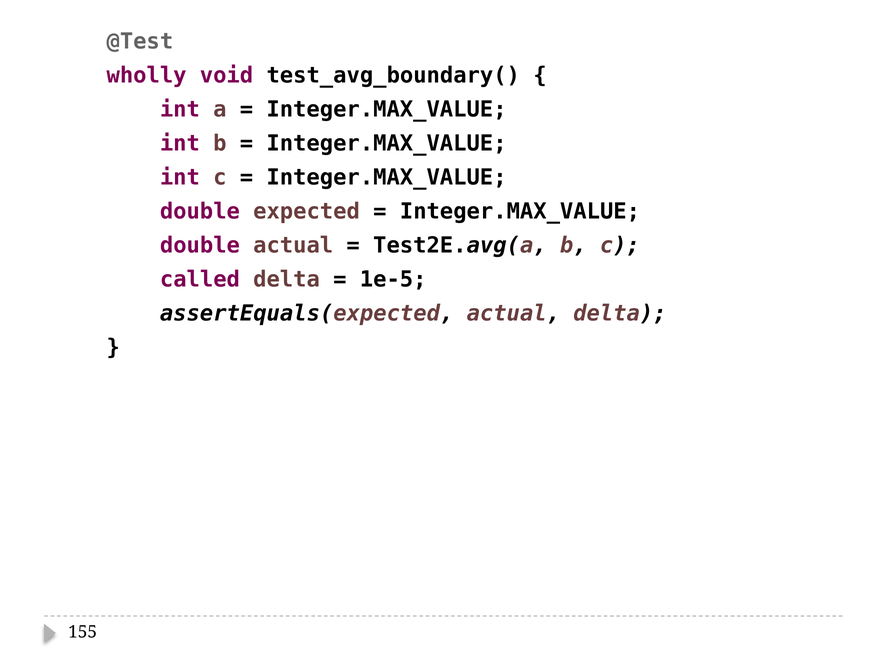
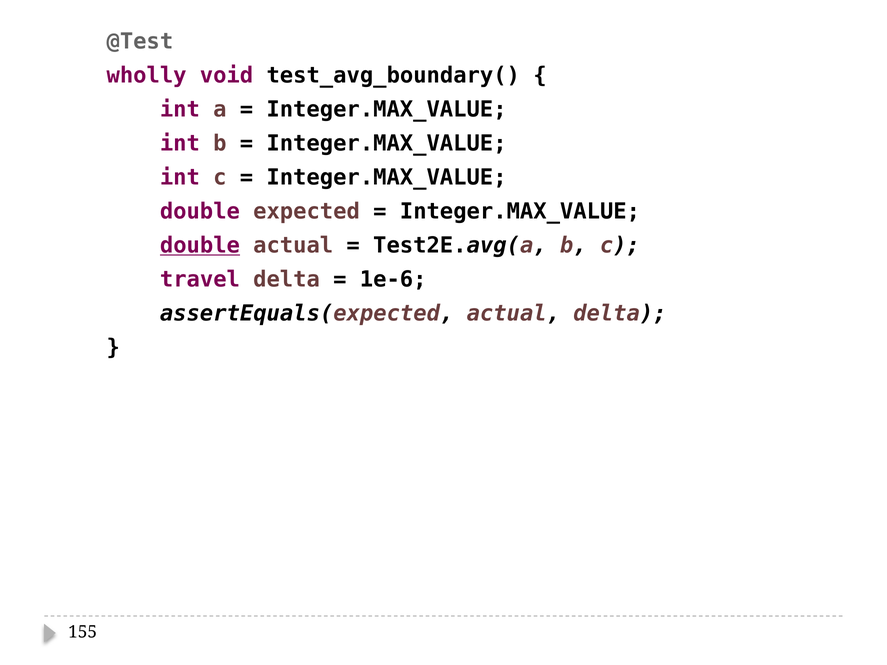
double underline: none -> present (200, 246)
called: called -> travel (200, 280)
1e-5: 1e-5 -> 1e-6 (393, 280)
